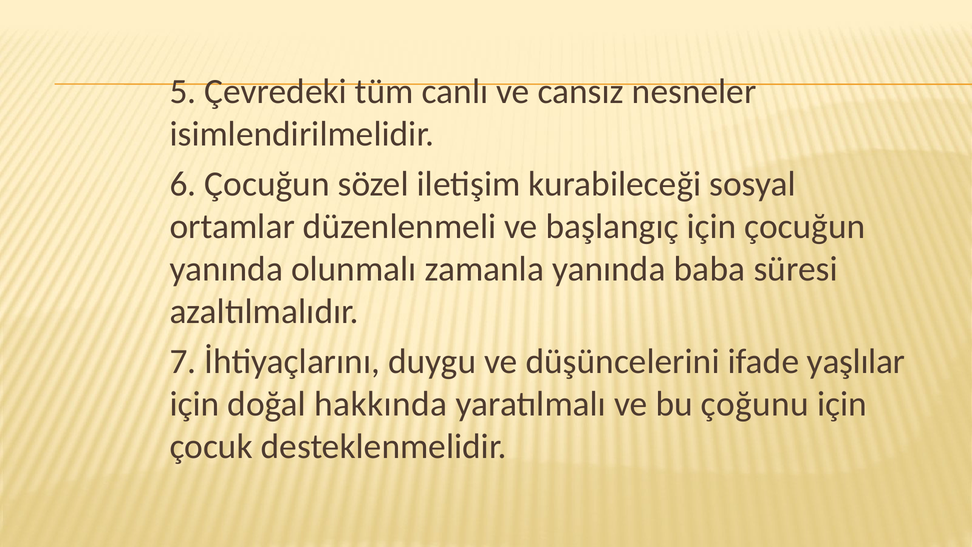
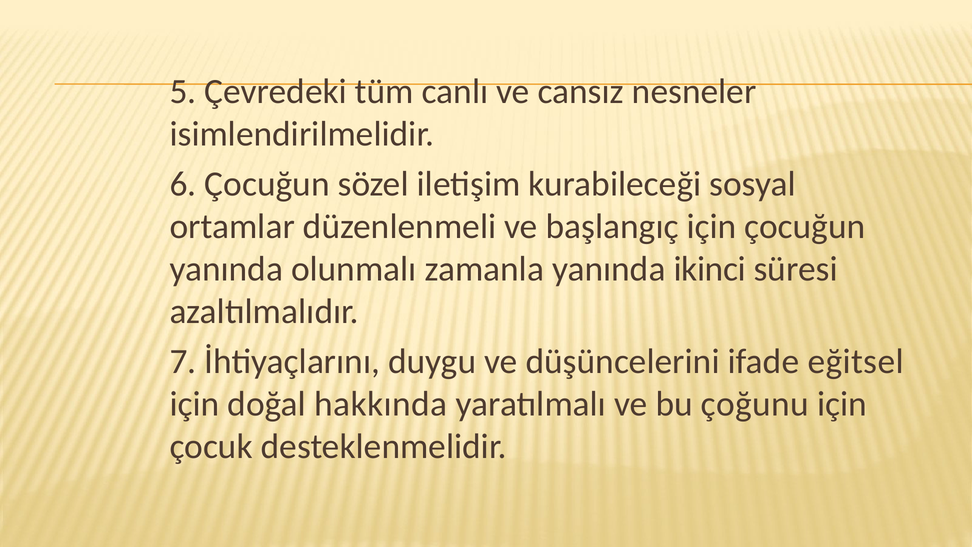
baba: baba -> ikinci (710, 269)
yaşlılar: yaşlılar -> eğitsel (856, 361)
